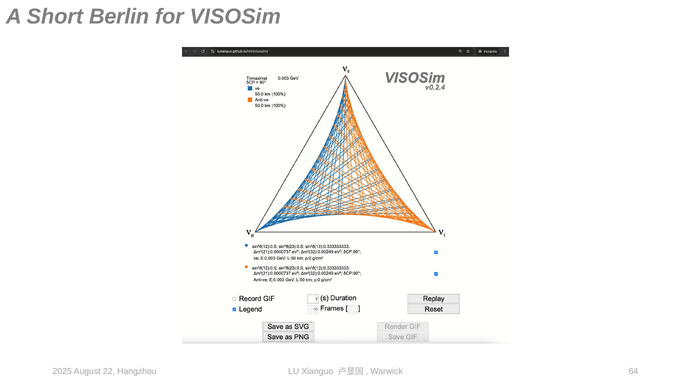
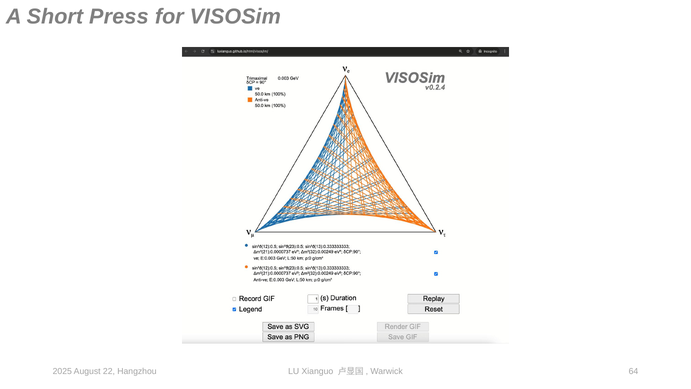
Berlin: Berlin -> Press (119, 17)
